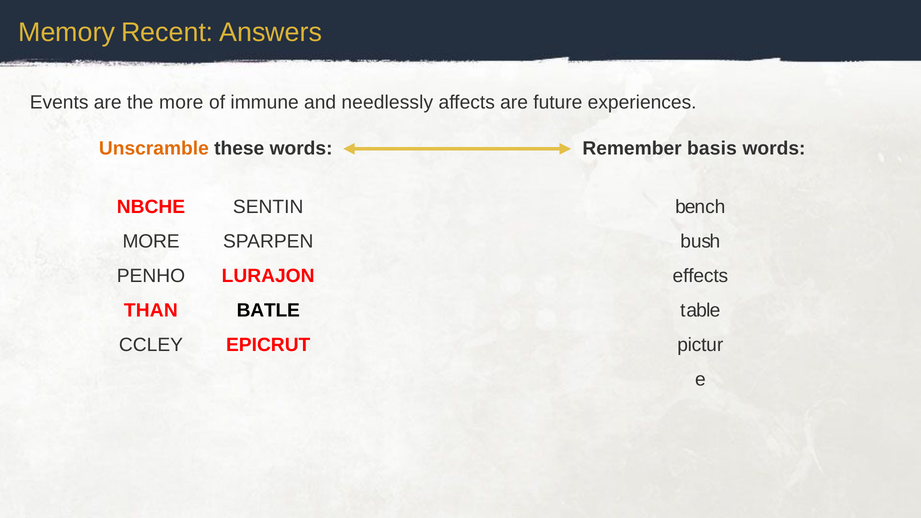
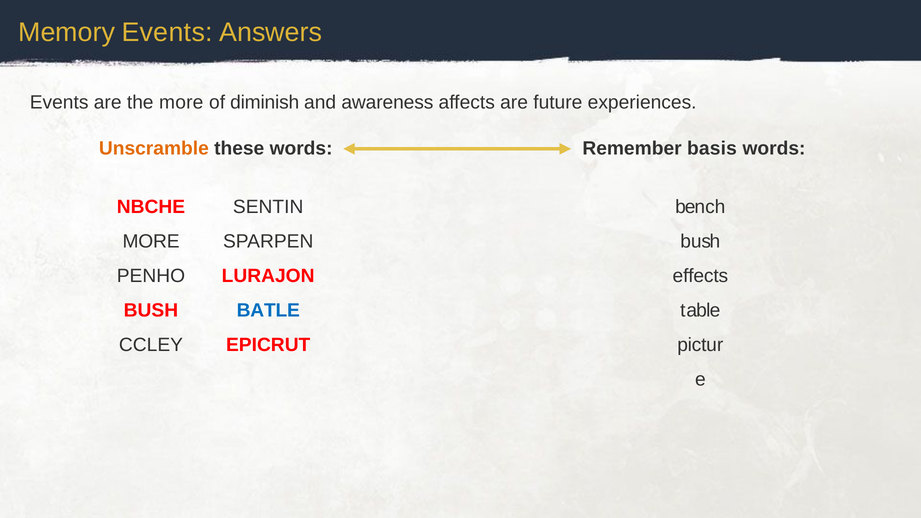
Memory Recent: Recent -> Events (167, 32)
immune: immune -> diminish (265, 103)
needlessly: needlessly -> awareness (387, 103)
THAN: THAN -> BUSH (151, 311)
BATLE colour: black -> blue (268, 311)
